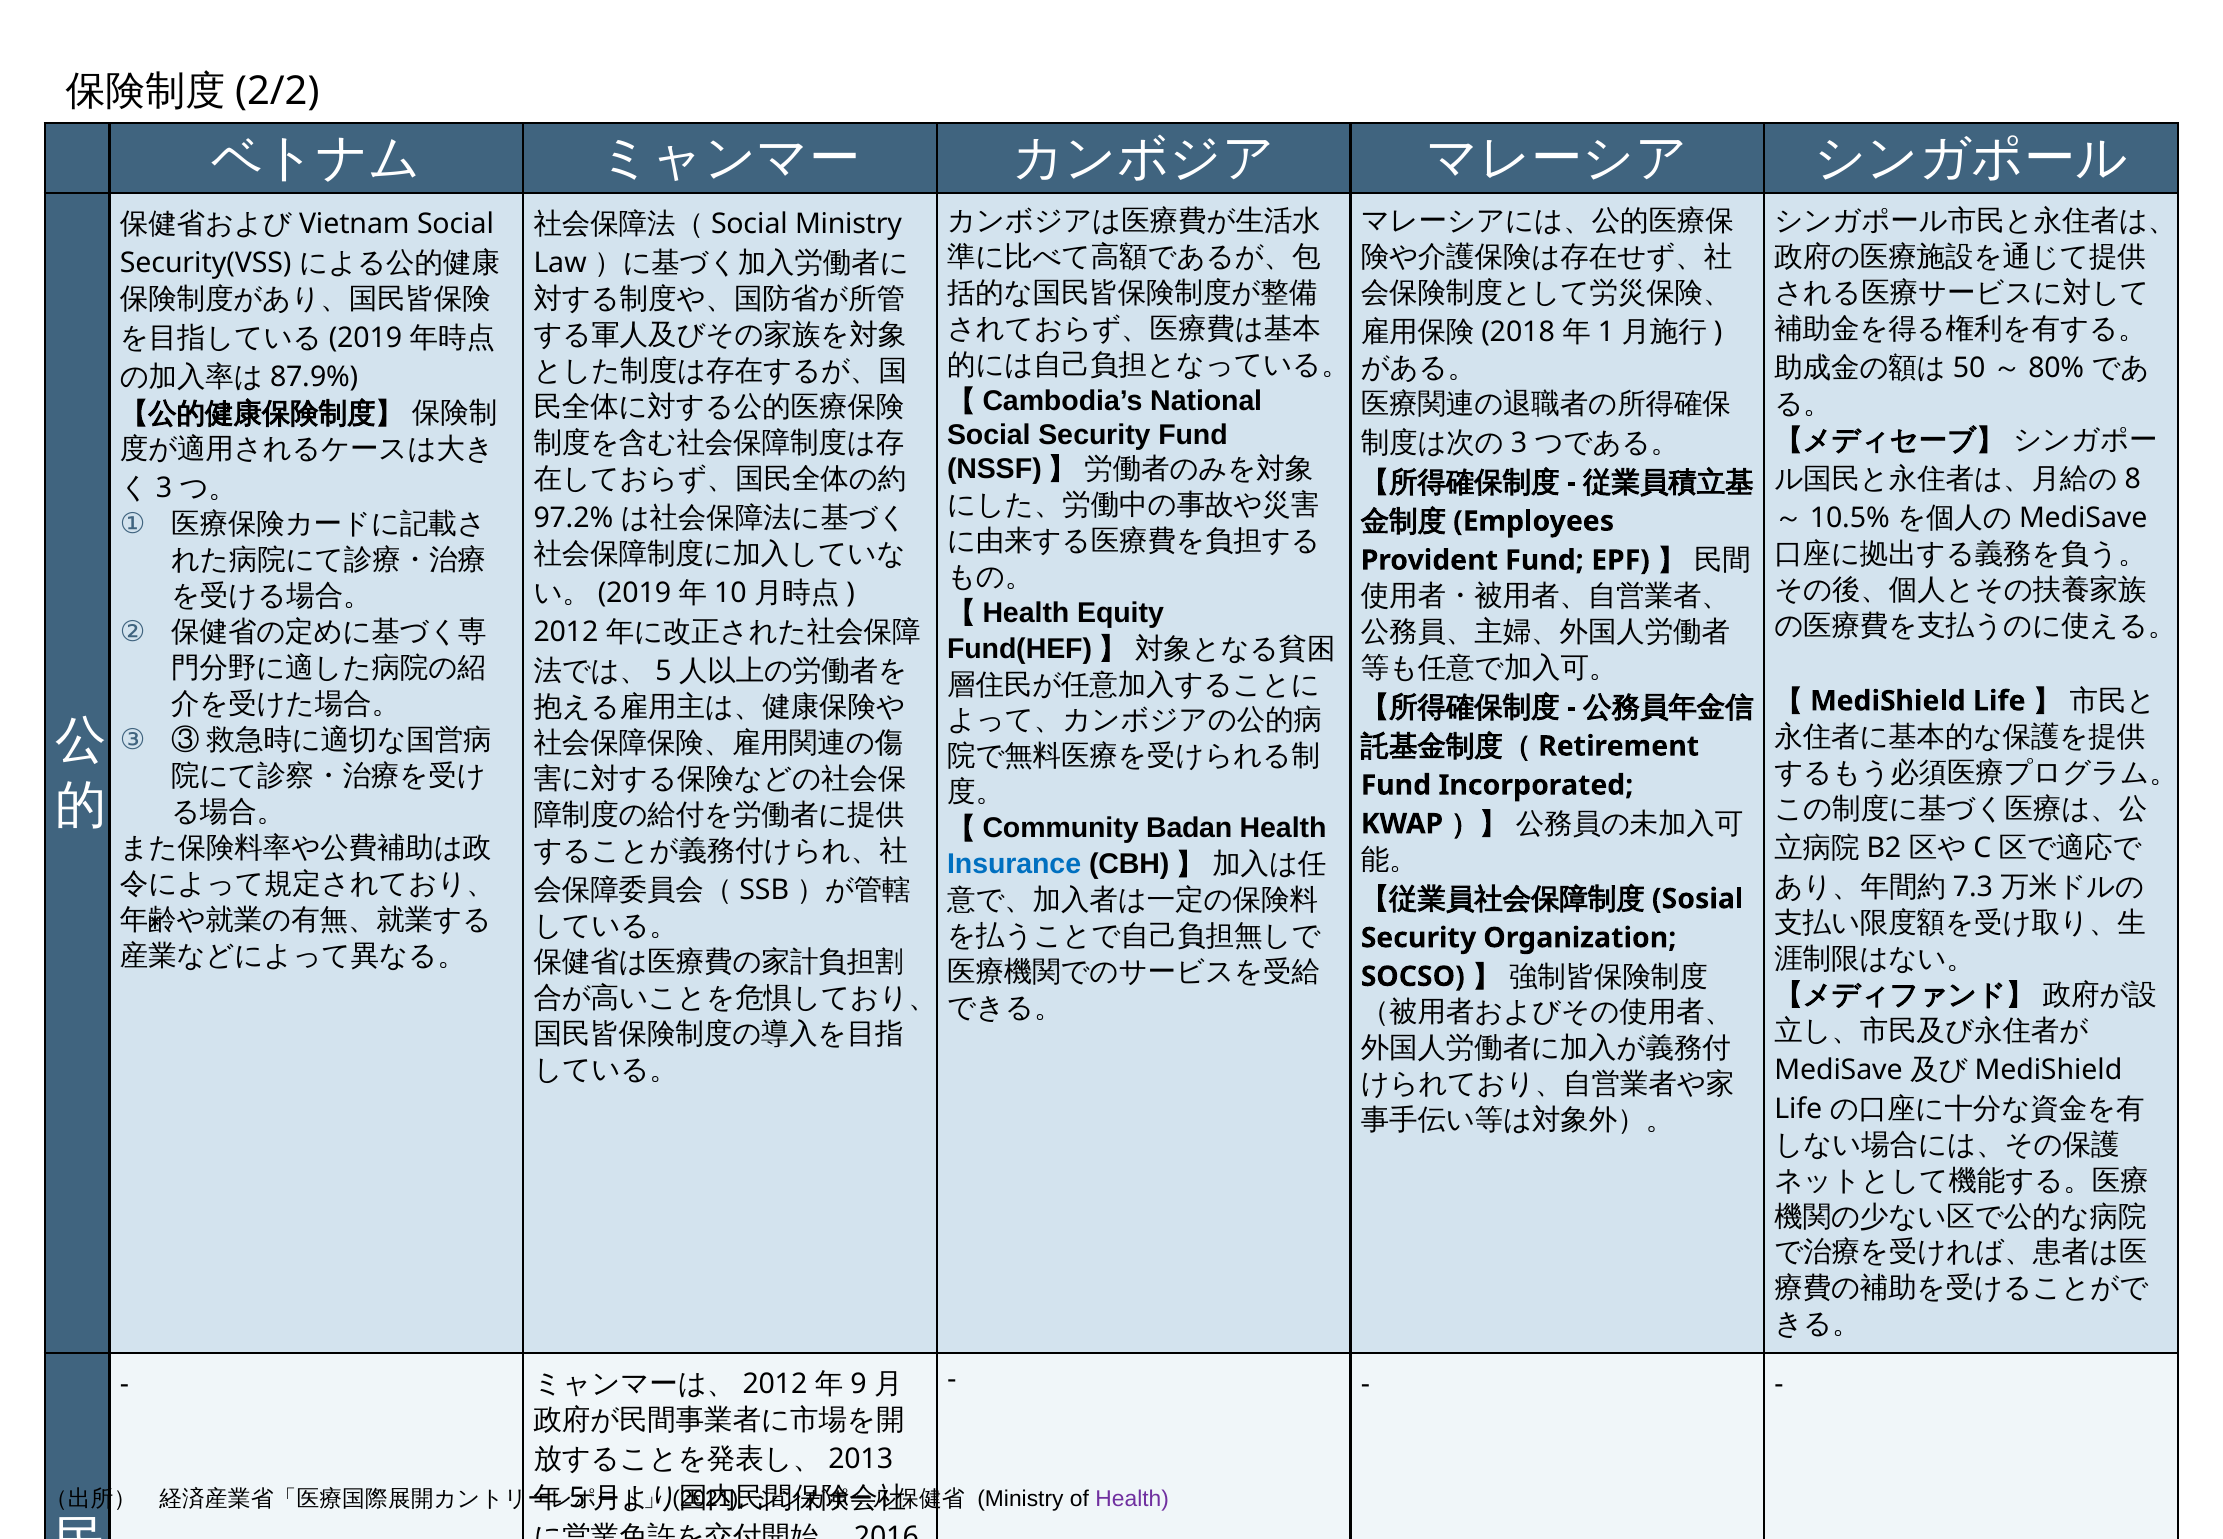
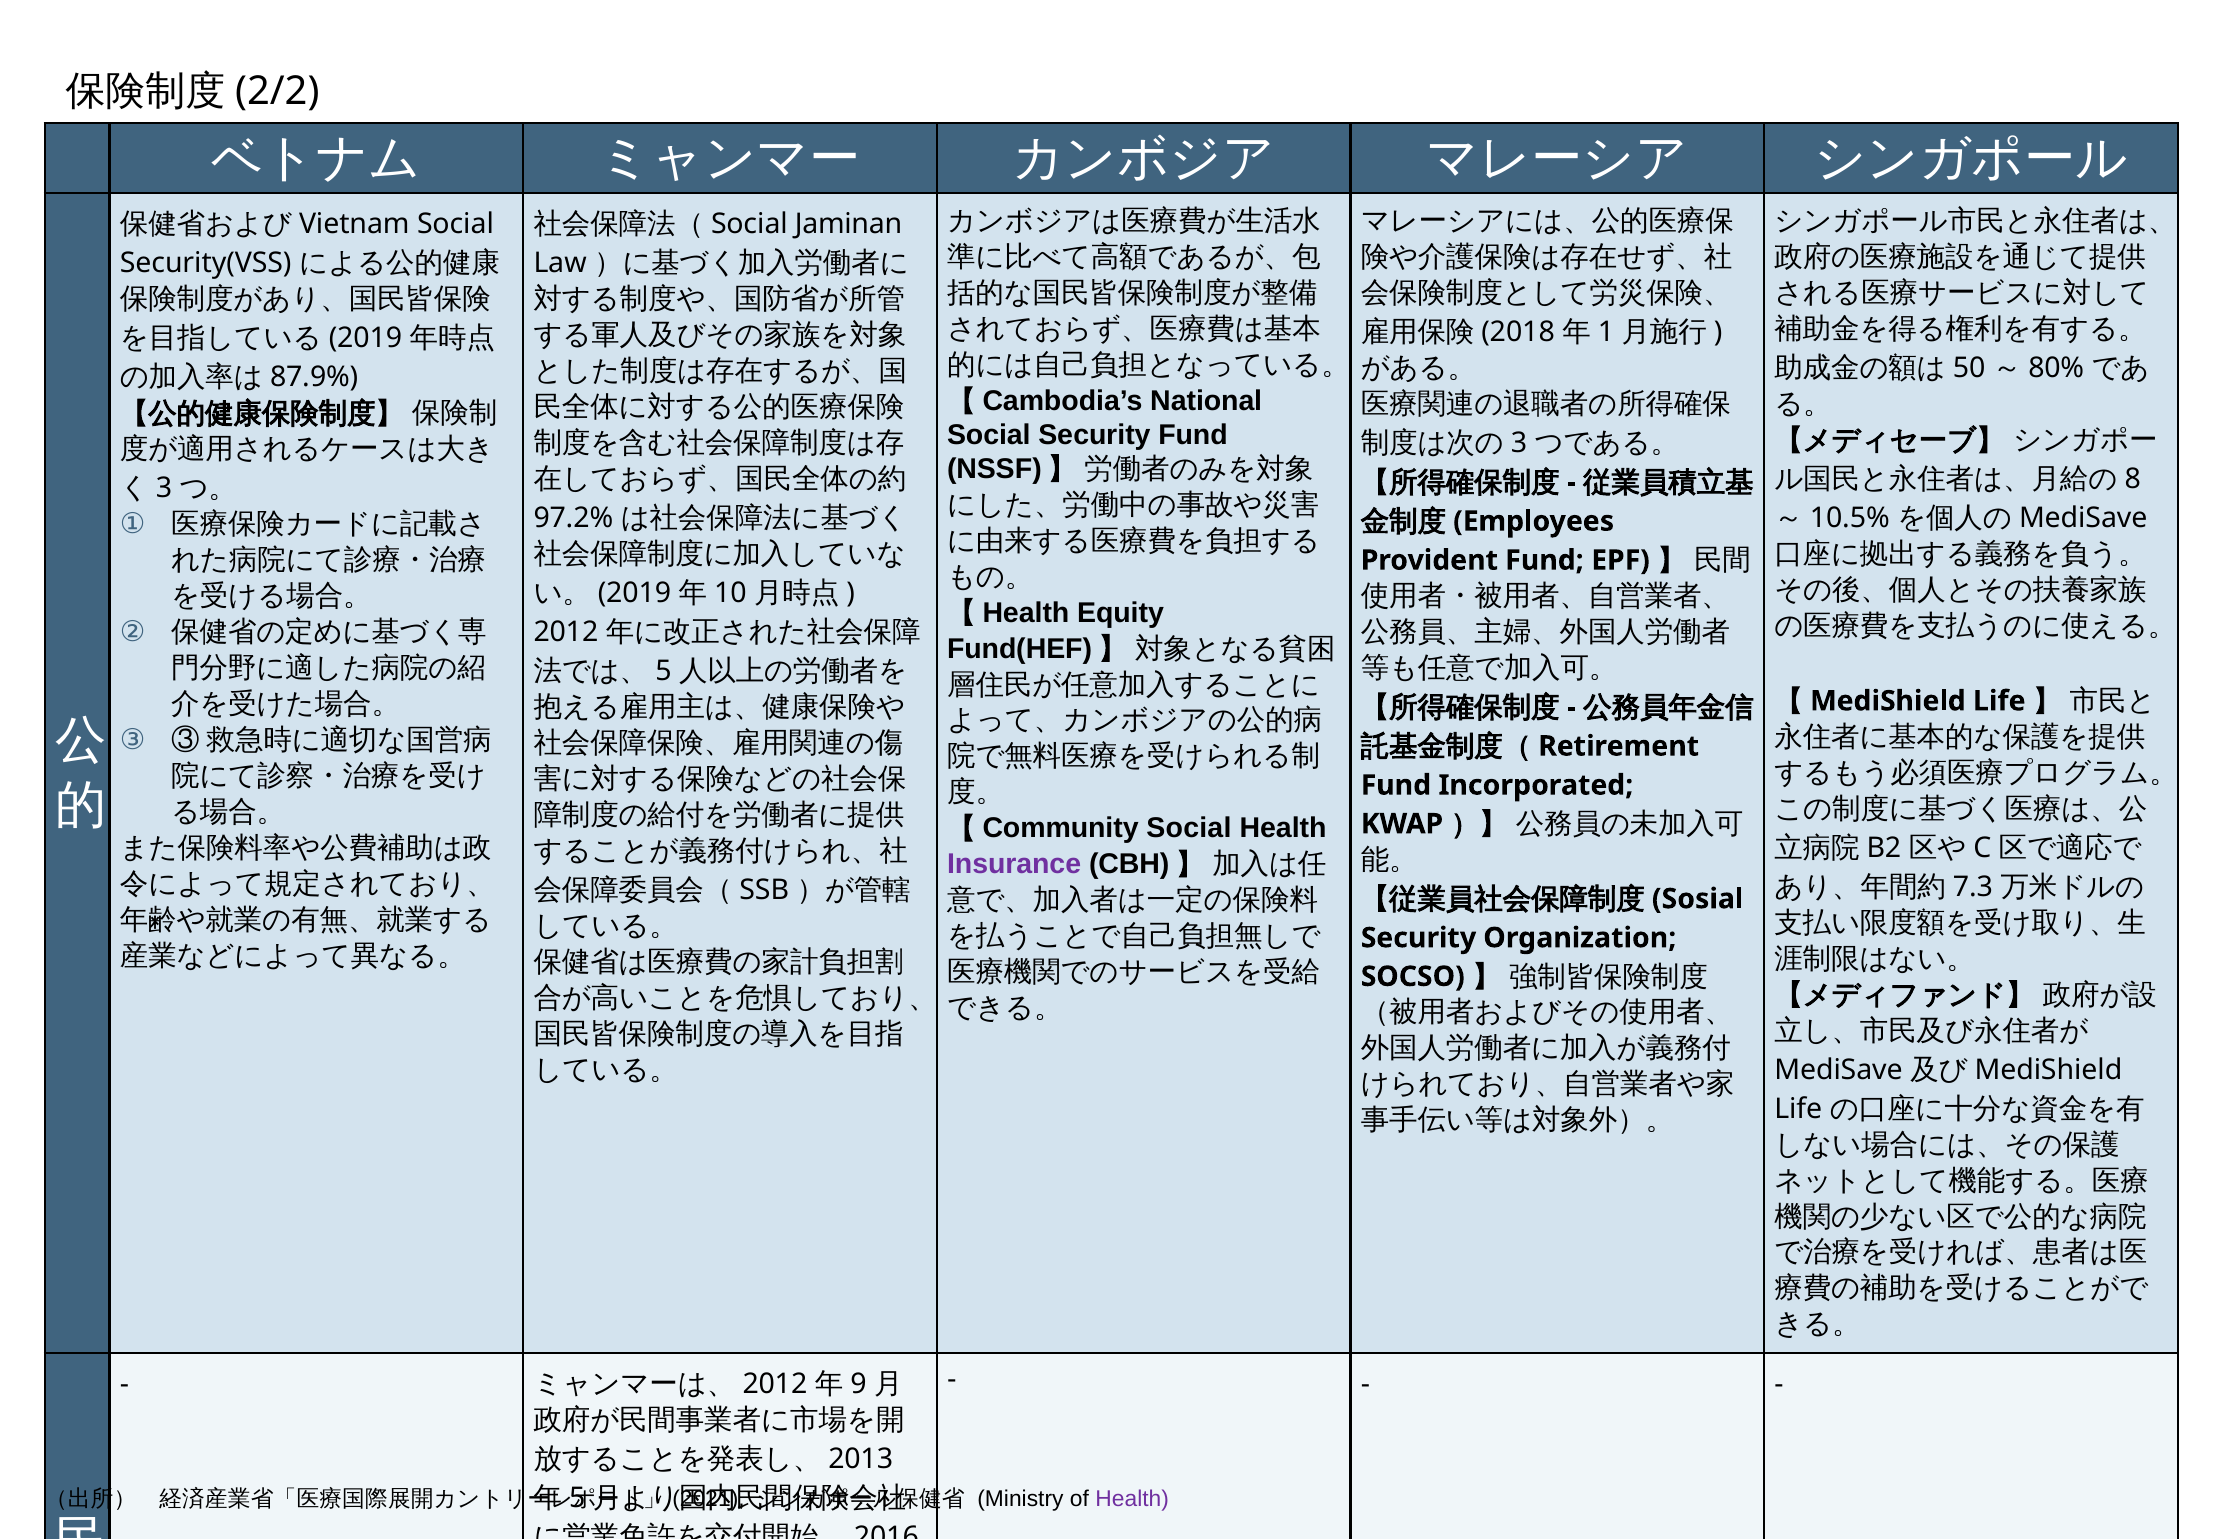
Ministry: Ministry -> Jaminan (848, 224)
【Community Badan: Badan -> Social (1189, 828)
Insurance colour: blue -> purple (1014, 864)
